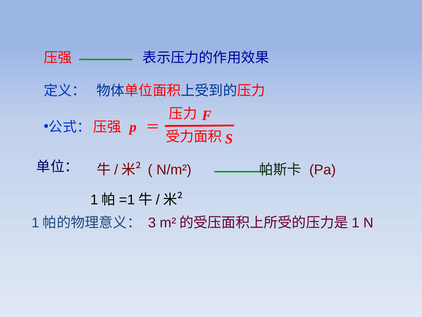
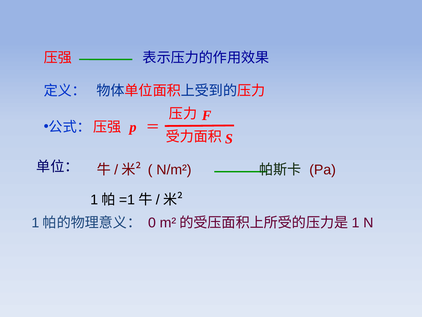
3: 3 -> 0 (152, 222)
